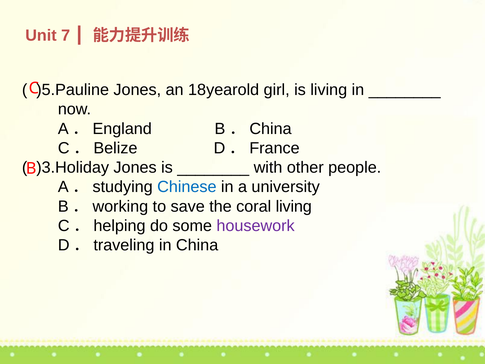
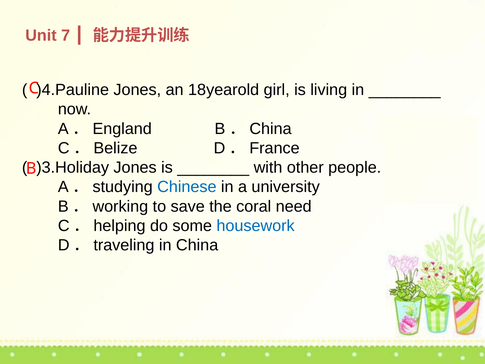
)5.Pauline: )5.Pauline -> )4.Pauline (73, 90)
coral living: living -> need (294, 206)
housework colour: purple -> blue (256, 226)
